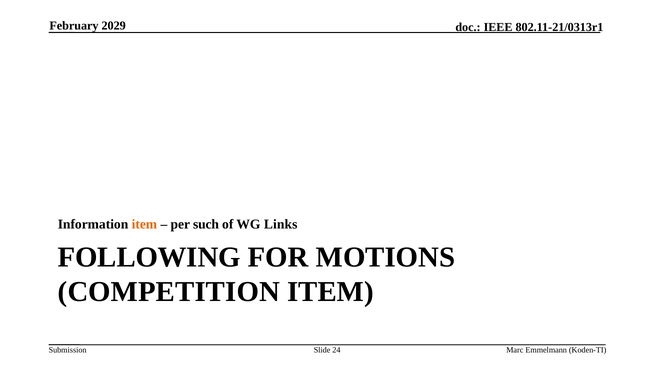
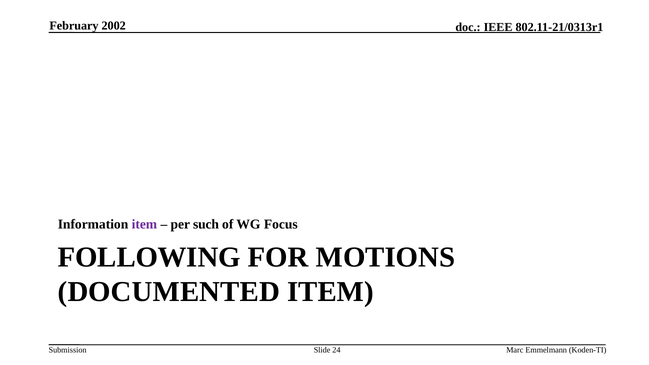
2029: 2029 -> 2002 (114, 26)
item colour: orange -> purple (144, 224)
Links: Links -> Focus (281, 224)
COMPETITION: COMPETITION -> DOCUMENTED (169, 292)
